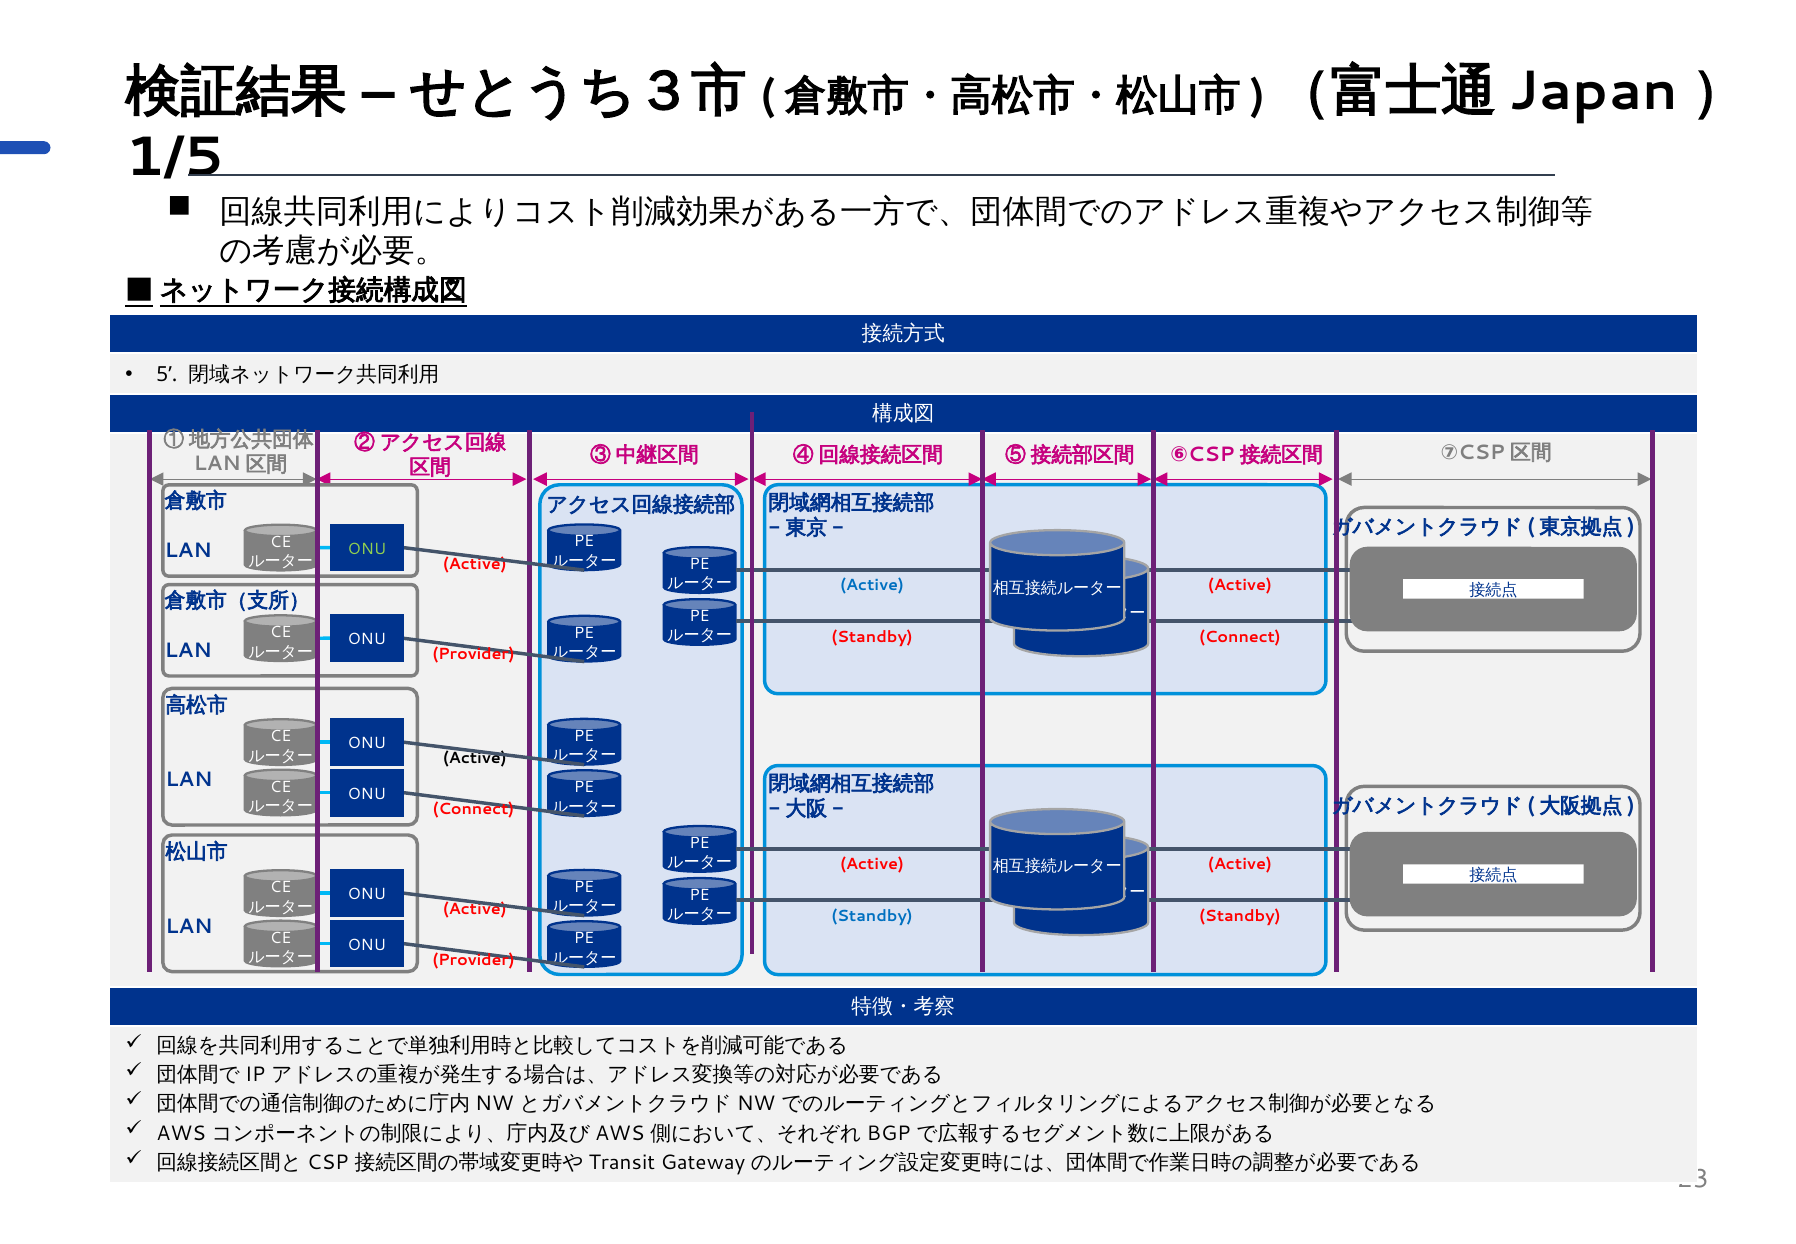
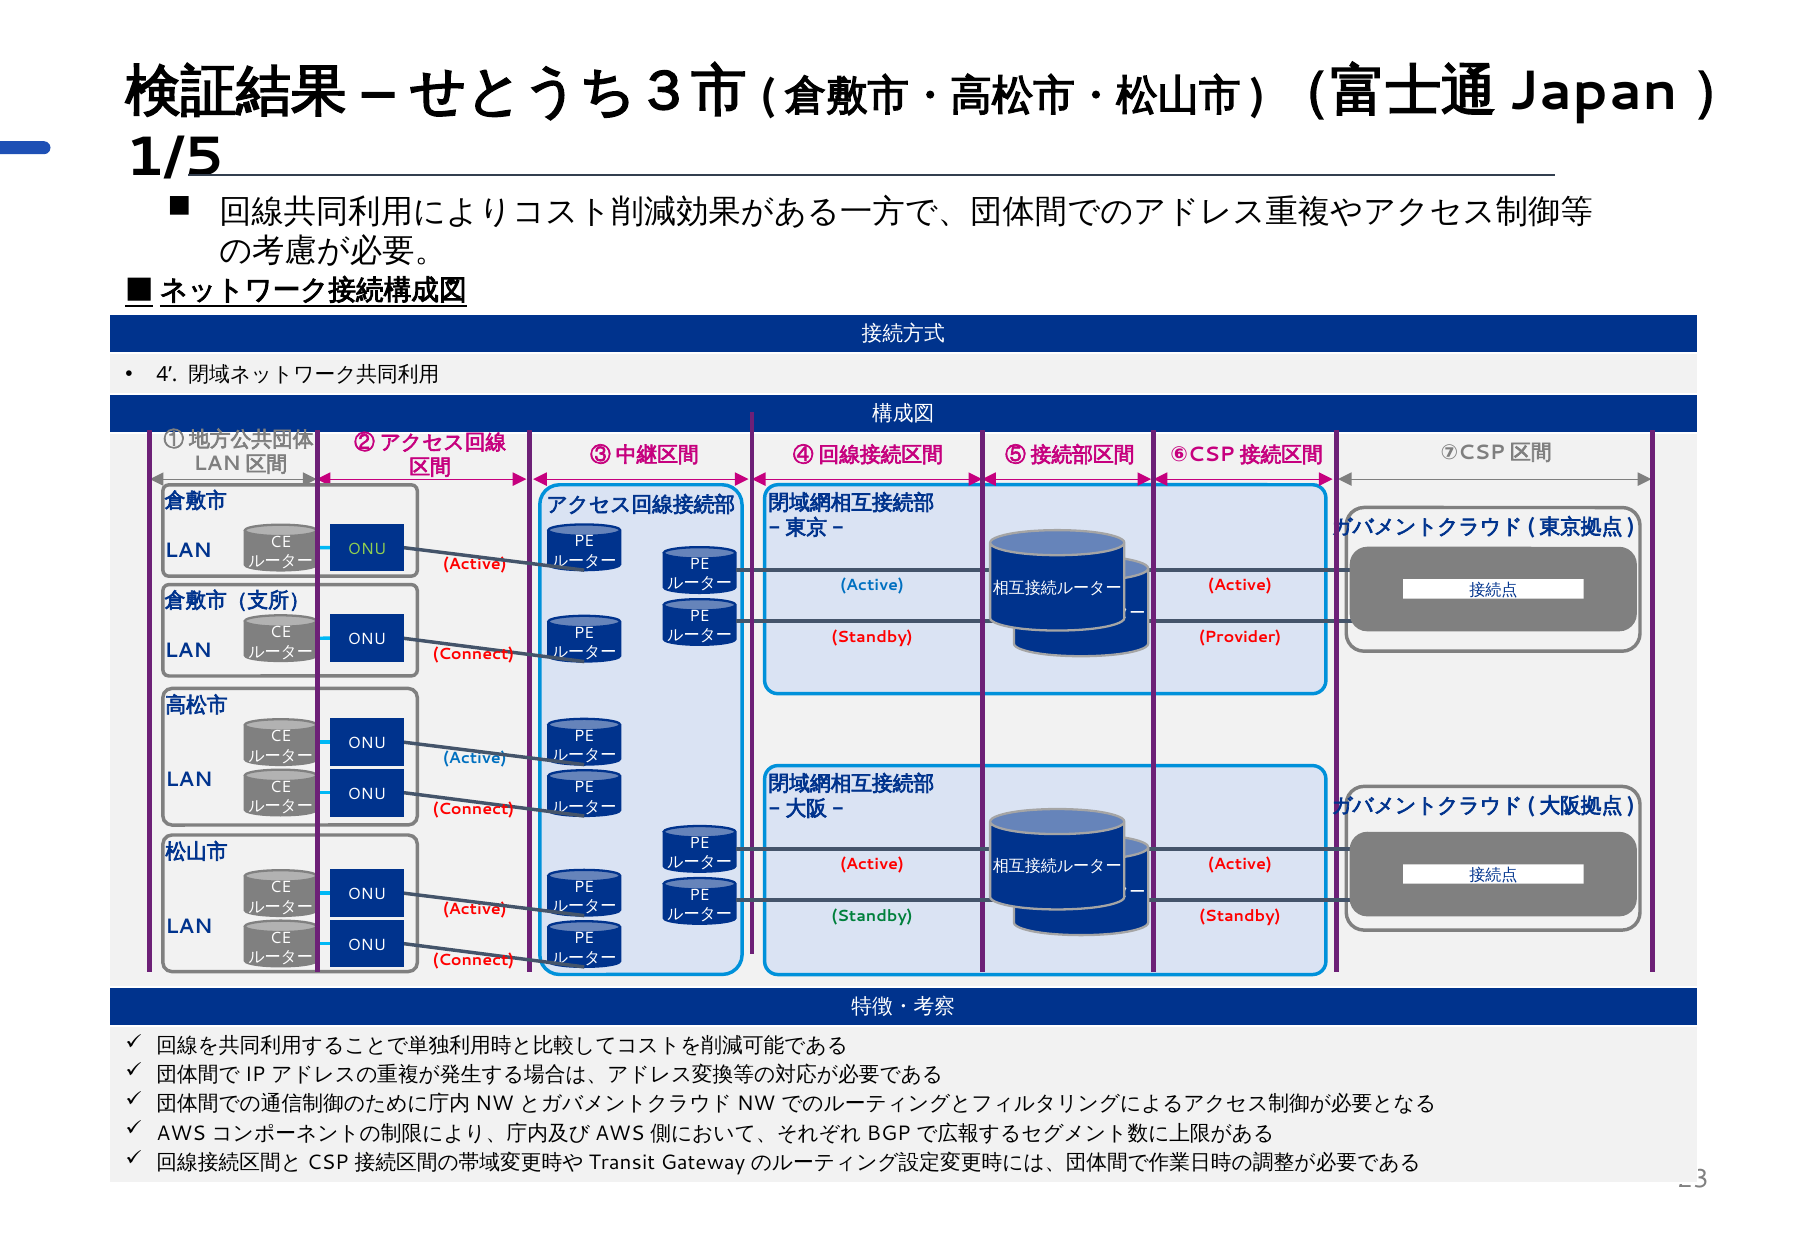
5: 5 -> 4 (167, 375)
Connect: Connect -> Provider (1240, 637)
Provider: Provider -> Connect (473, 654)
Active colour: black -> blue (475, 758)
Standby colour: blue -> green (872, 916)
Provider: Provider -> Connect (473, 959)
